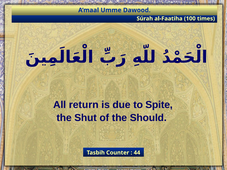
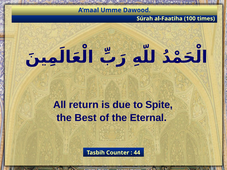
Shut: Shut -> Best (86, 118)
Should: Should -> Eternal (148, 118)
